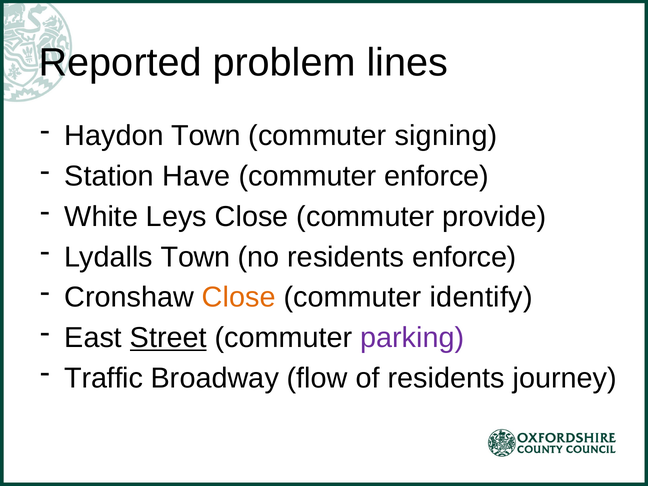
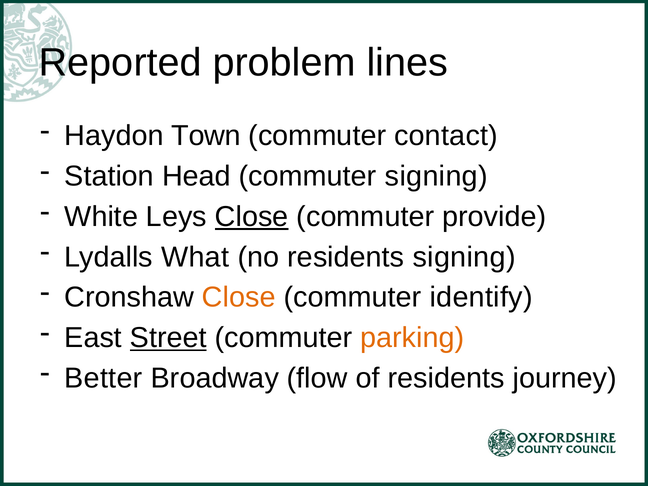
signing: signing -> contact (446, 136)
Have: Have -> Head (196, 176)
commuter enforce: enforce -> signing (436, 176)
Close underline: none -> present (252, 217)
Lydalls Town: Town -> What (195, 257)
residents enforce: enforce -> signing (464, 257)
parking colour: purple -> orange (412, 338)
Traffic: Traffic -> Better (103, 378)
